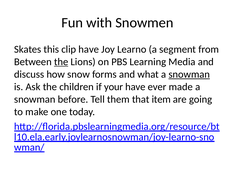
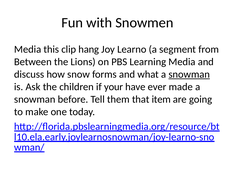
Skates: Skates -> Media (28, 49)
clip have: have -> hang (89, 49)
the underline: present -> none (61, 62)
